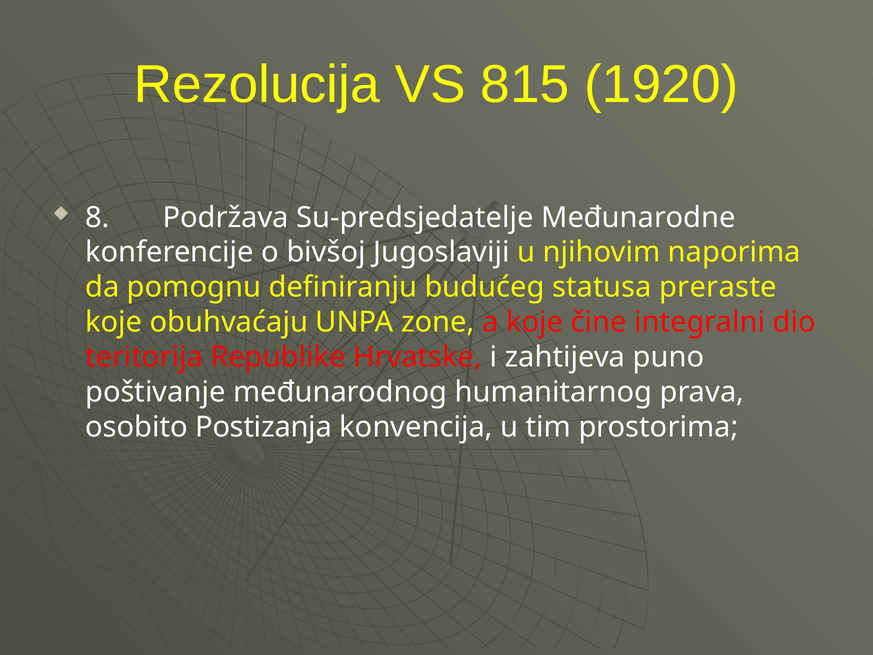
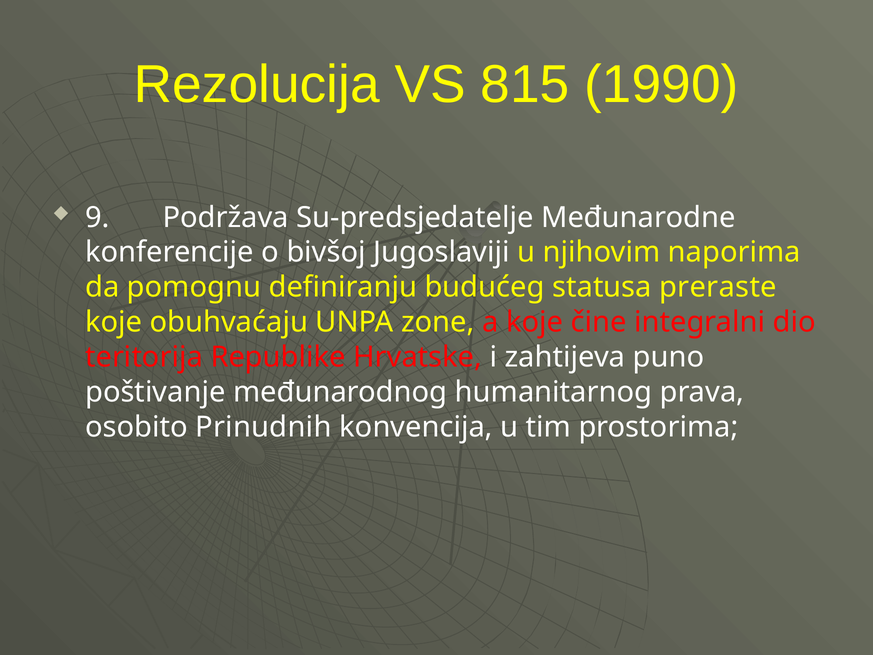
1920: 1920 -> 1990 (661, 85)
8: 8 -> 9 (97, 217)
Postizanja: Postizanja -> Prinudnih (263, 427)
